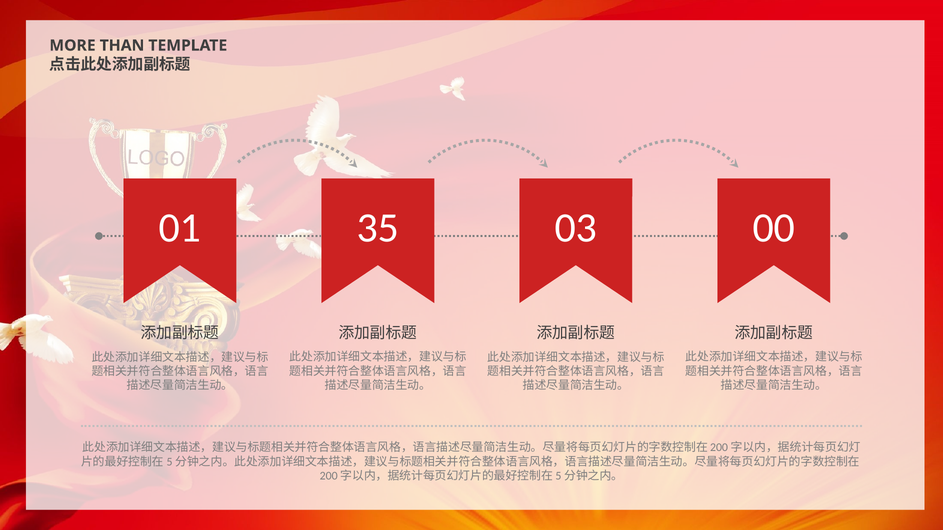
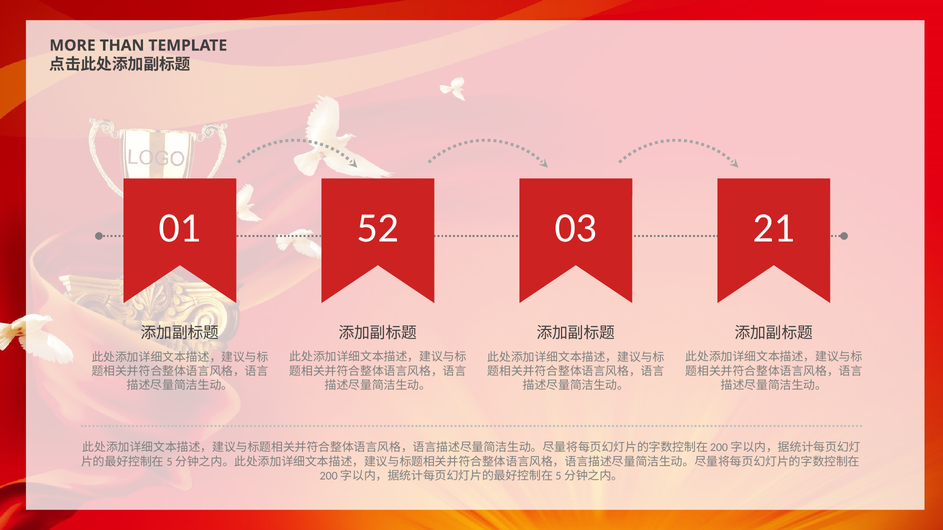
35: 35 -> 52 (378, 228)
00: 00 -> 21 (774, 228)
